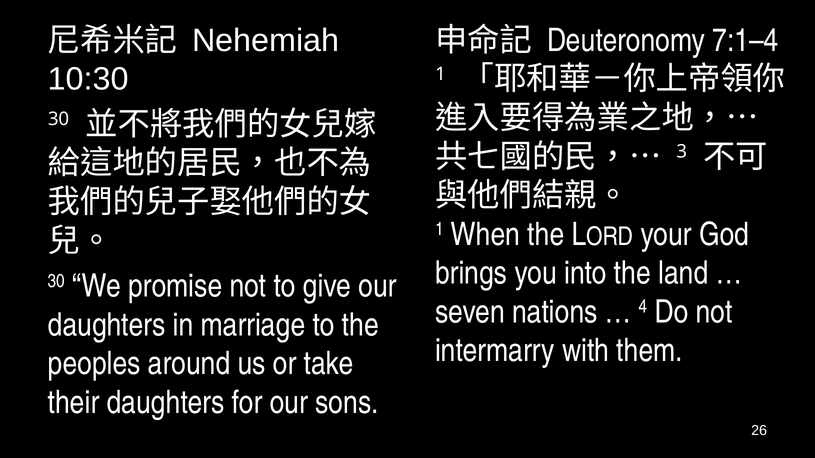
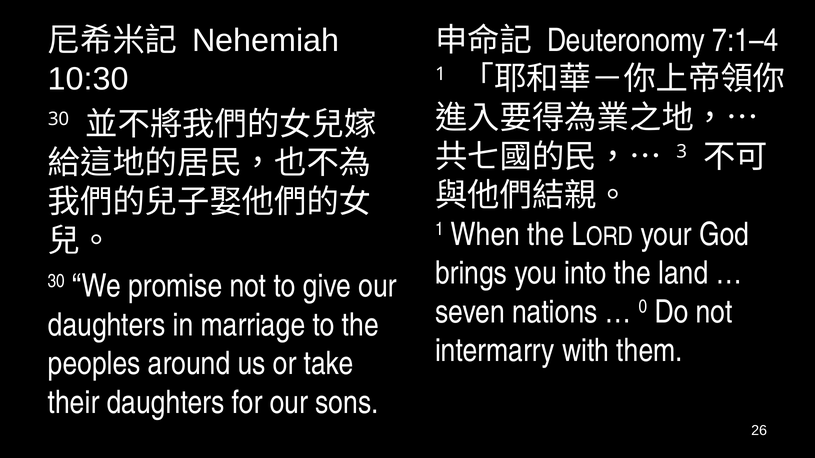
4: 4 -> 0 (643, 307)
